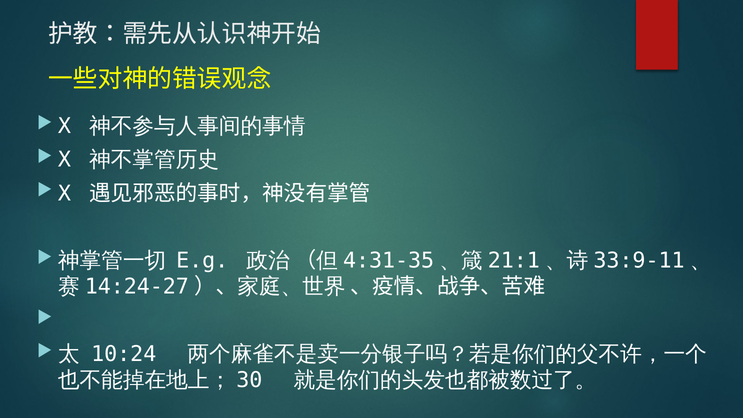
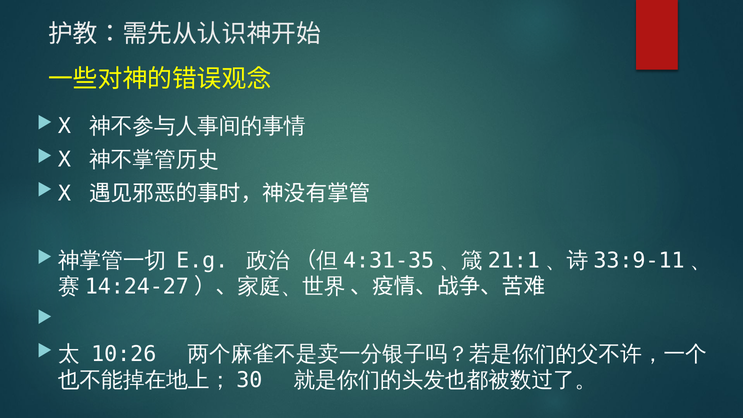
10:24: 10:24 -> 10:26 (124, 354)
